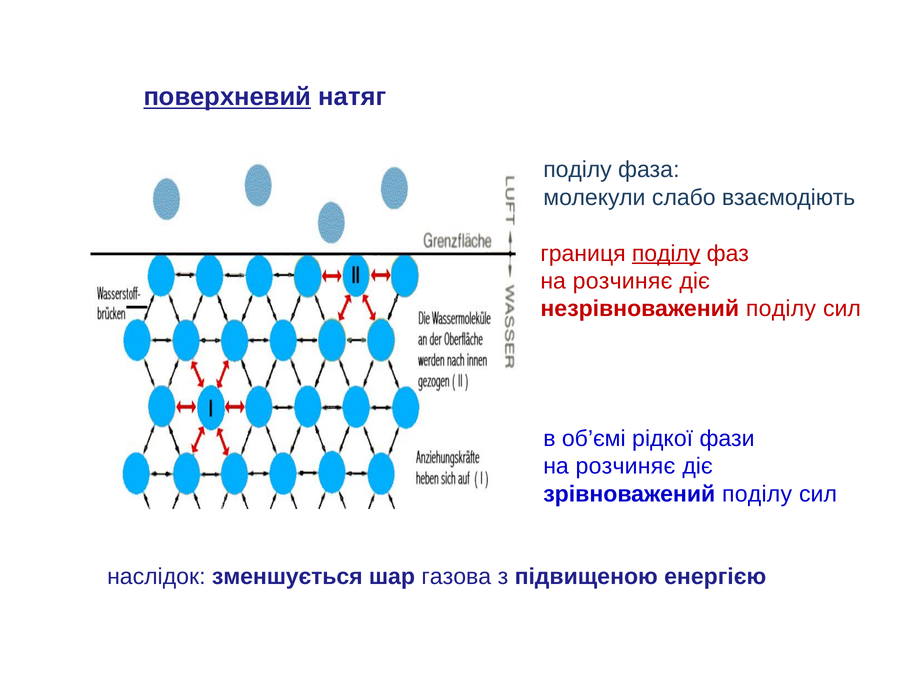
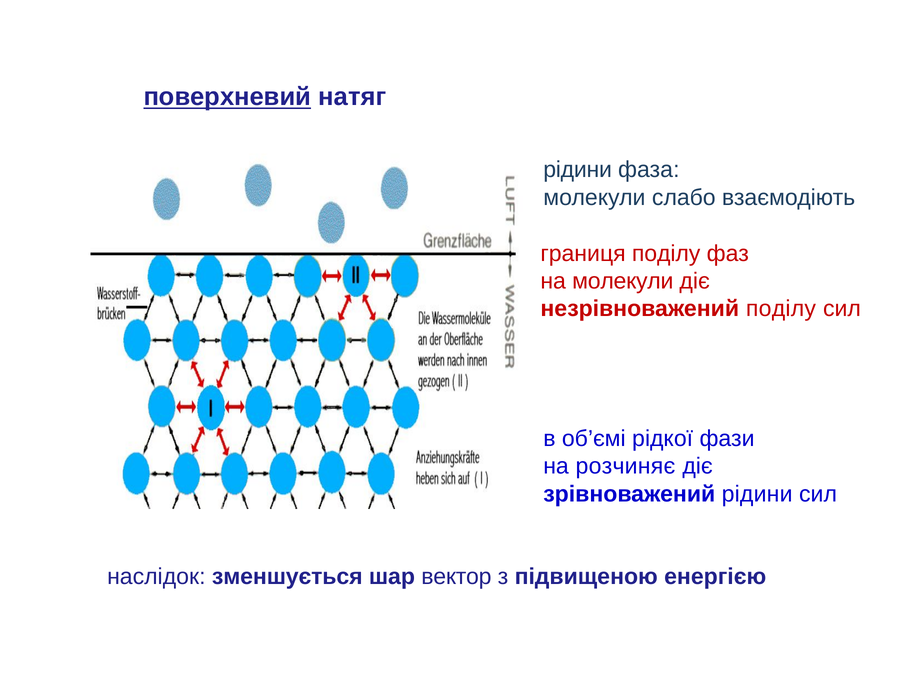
поділу: поділу -> рідини (578, 170)
поділу underline: present -> none (666, 254)
розчиняє: розчиняє -> молекули (623, 281)
зрівноважений поділу: поділу -> рідини (757, 494)
газова: газова -> вектор (456, 577)
